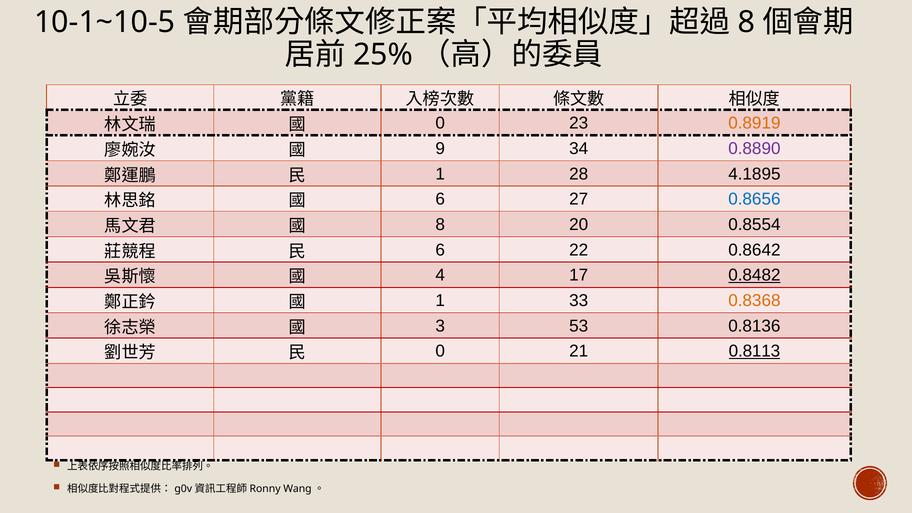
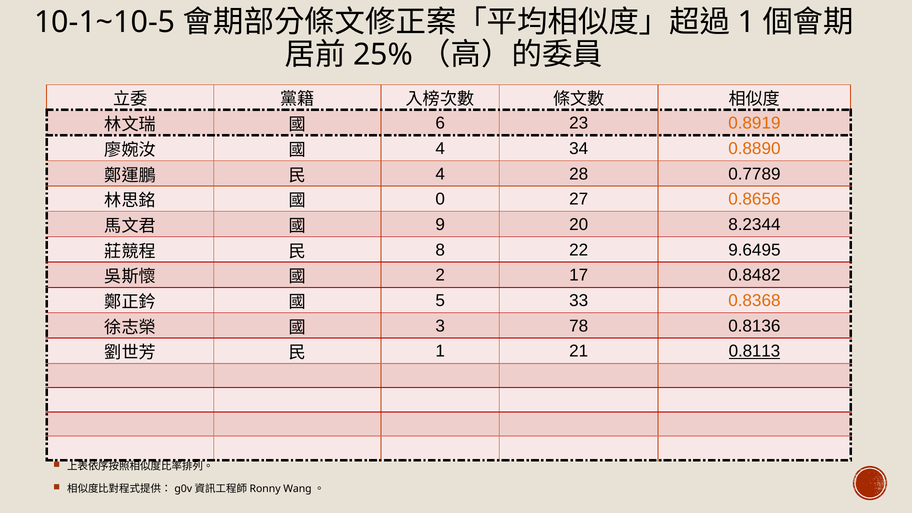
8: 8 -> 1 (747, 22)
0: 0 -> 6 (440, 123)
9: 9 -> 4 (440, 149)
0.8890 colour: purple -> orange (754, 149)
1: 1 -> 4 (440, 174)
4.1895: 4.1895 -> 0.7789 (754, 174)
6: 6 -> 0 (440, 199)
0.8656 colour: blue -> orange (754, 199)
8: 8 -> 9 (440, 225)
0.8554: 0.8554 -> 8.2344 (754, 225)
6: 6 -> 8 (440, 250)
0.8642: 0.8642 -> 9.6495 (754, 250)
4: 4 -> 2 (440, 275)
0.8482 underline: present -> none (754, 275)
1: 1 -> 5 (440, 301)
53: 53 -> 78 (579, 326)
0: 0 -> 1 (440, 351)
